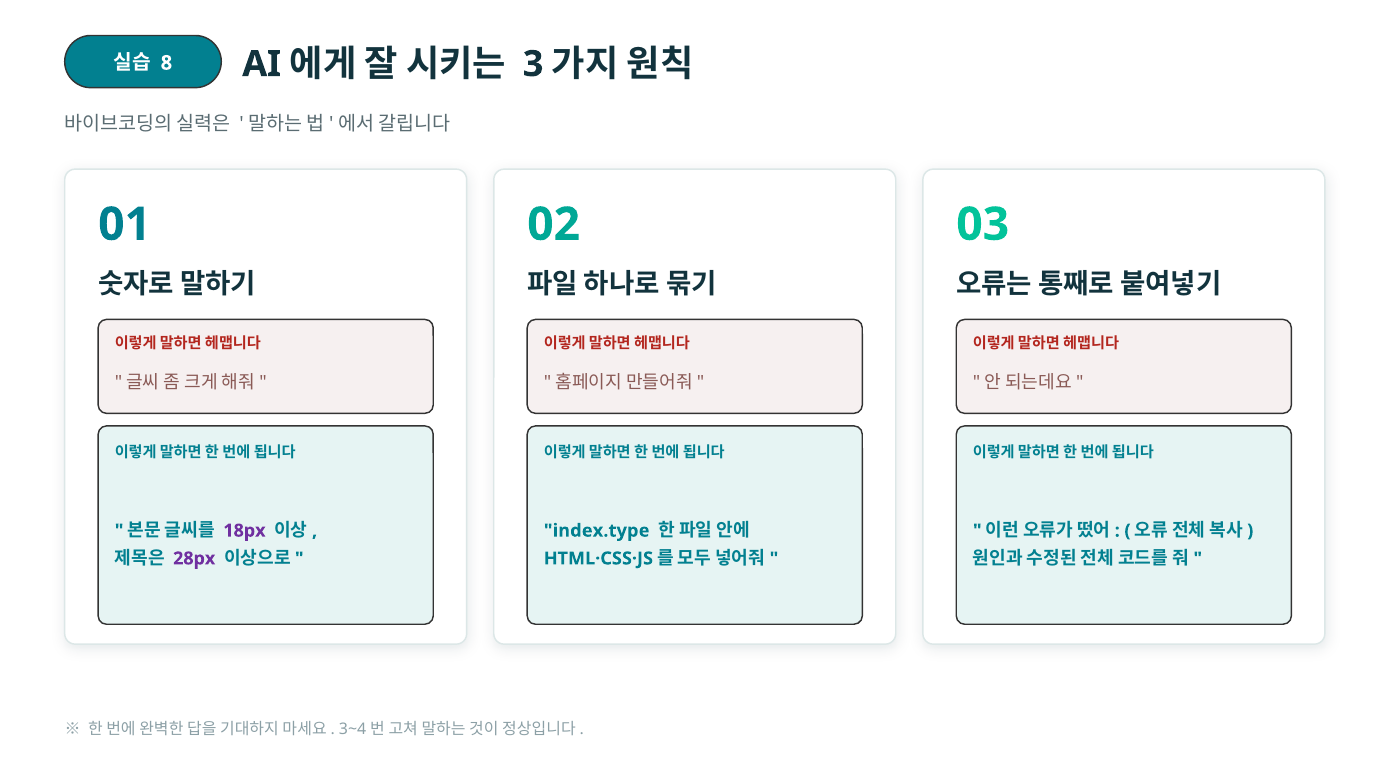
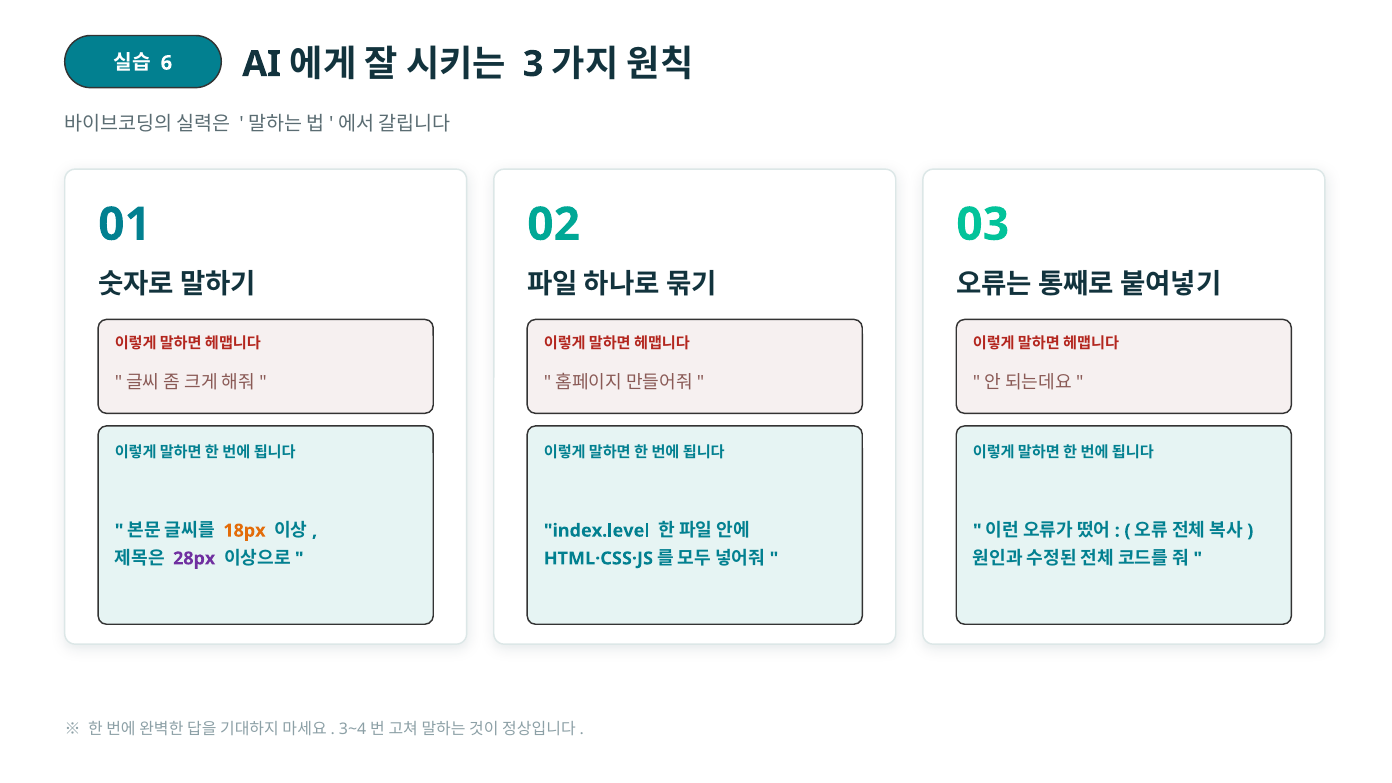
8: 8 -> 6 (166, 63)
18px colour: purple -> orange (244, 531)
index.type: index.type -> index.level (597, 531)
